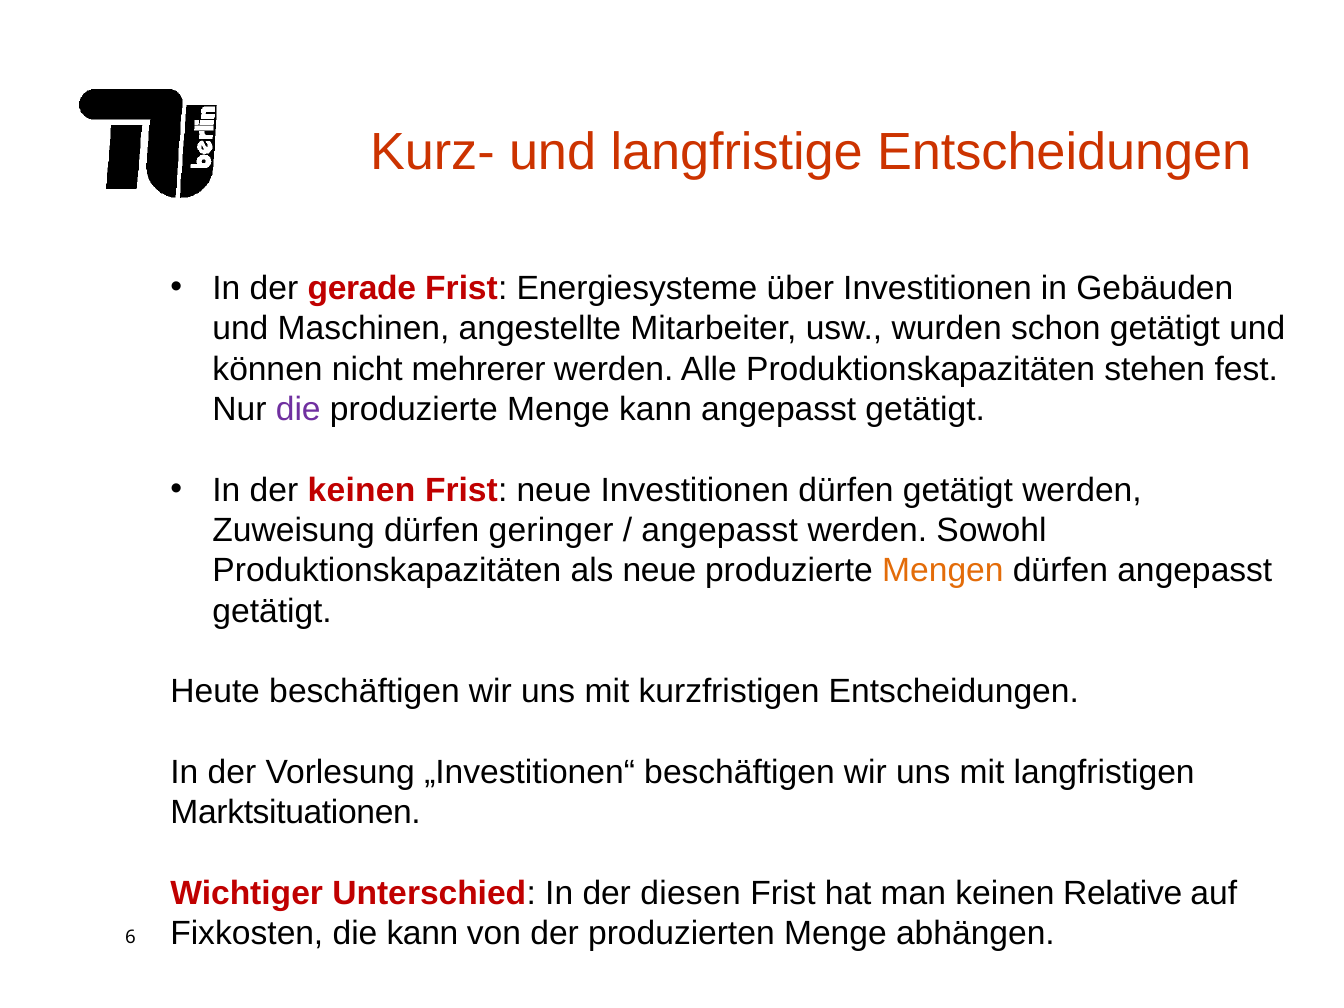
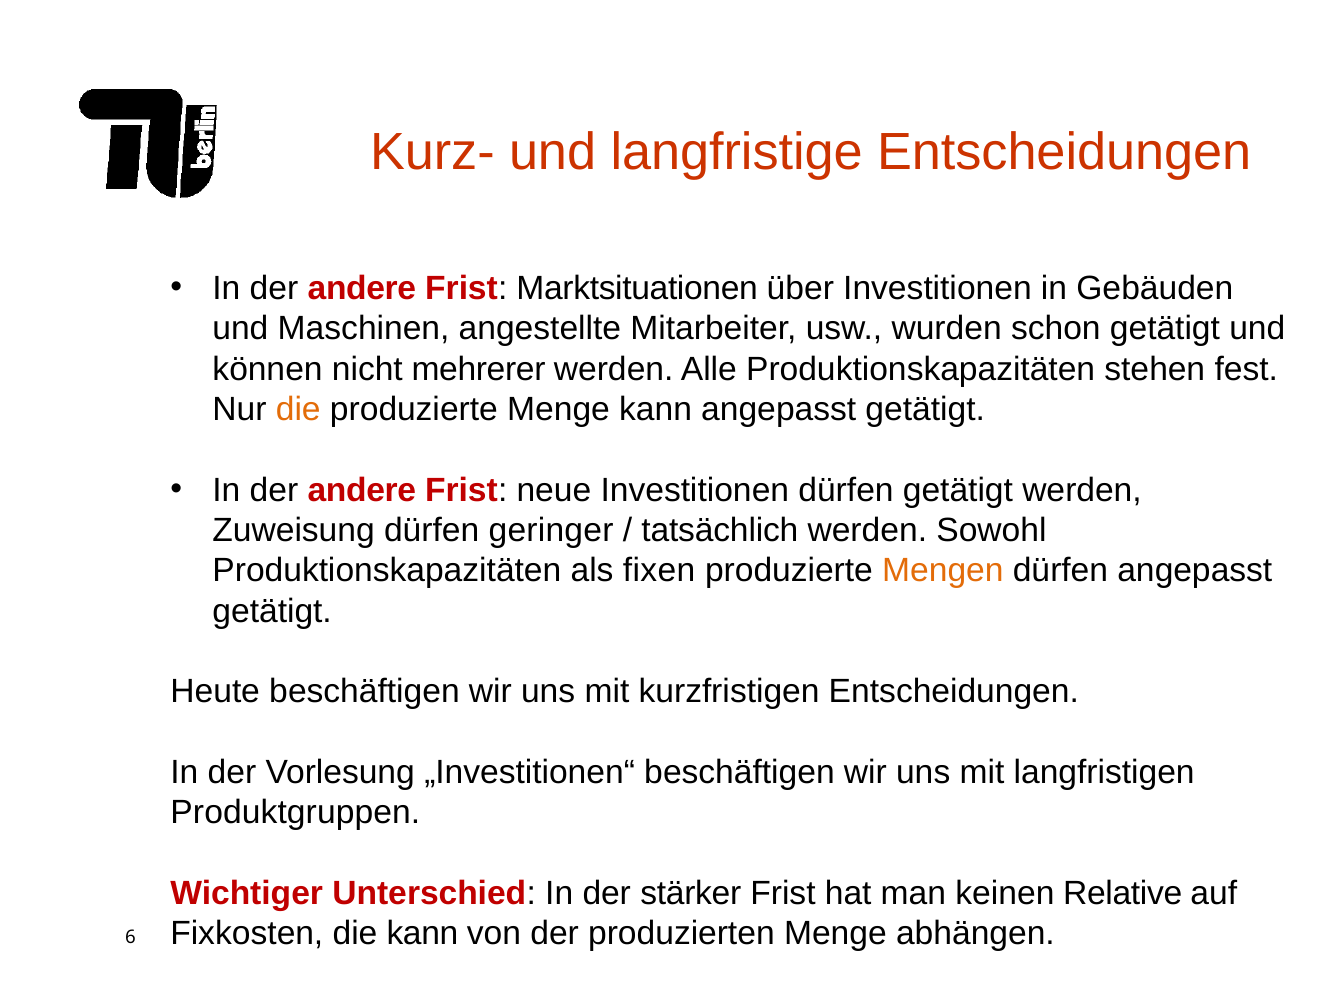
gerade: gerade -> andere (362, 288)
Energiesysteme: Energiesysteme -> Marktsituationen (637, 288)
die colour: purple -> orange (298, 409)
keinen: keinen -> andere (362, 490)
angepasst: angepasst -> tatsächlich (720, 530)
als neue: neue -> fixen (659, 571)
Marktsituationen: Marktsituationen -> Produktgruppen (295, 813)
diesen: diesen -> stärker (691, 893)
